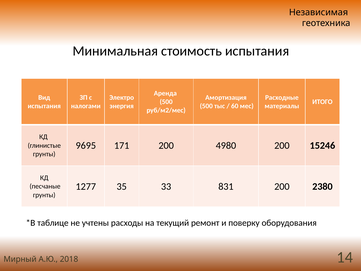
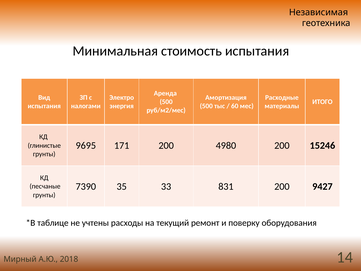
1277: 1277 -> 7390 (86, 186)
2380: 2380 -> 9427 (322, 186)
